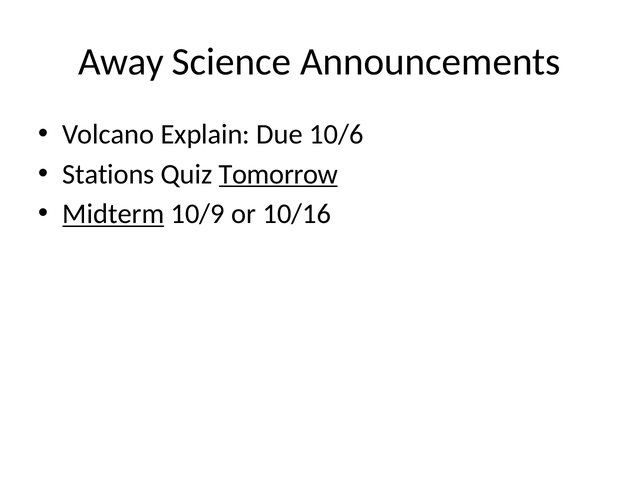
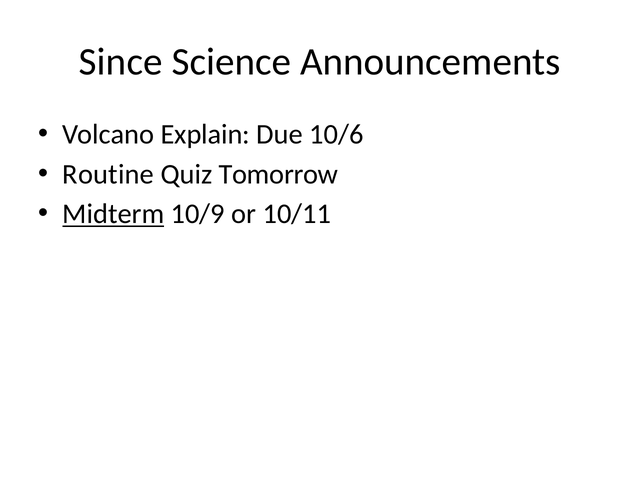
Away: Away -> Since (121, 62)
Stations: Stations -> Routine (108, 174)
Tomorrow underline: present -> none (278, 174)
10/16: 10/16 -> 10/11 (297, 214)
